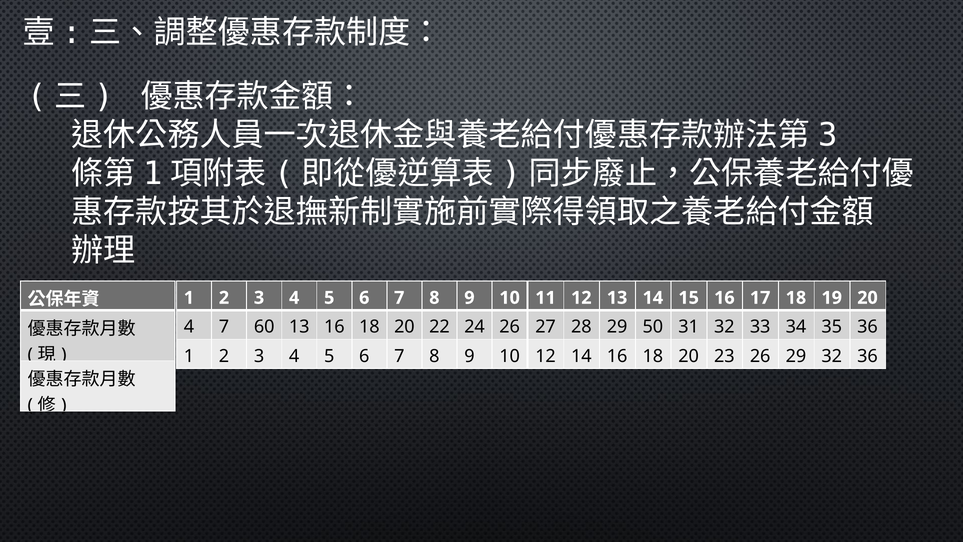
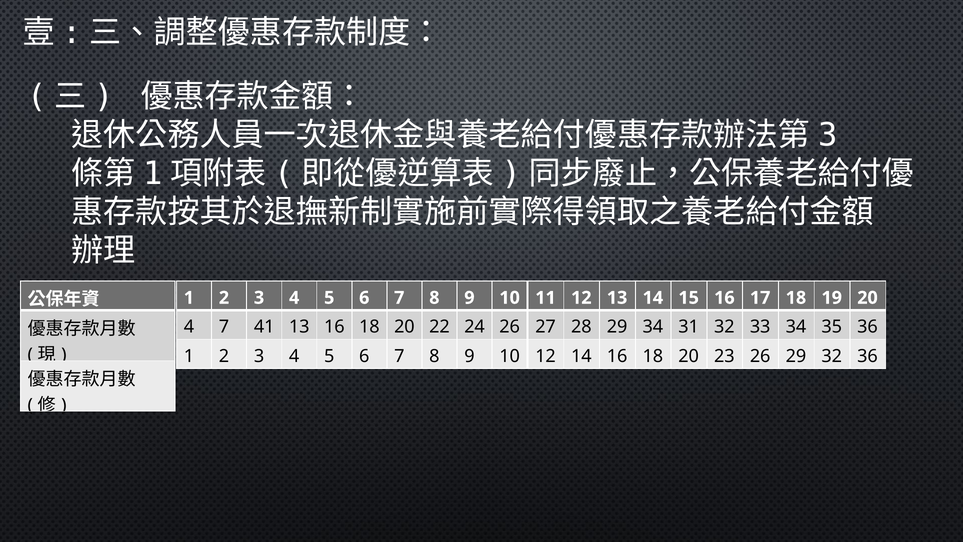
60: 60 -> 41 (264, 327)
29 50: 50 -> 34 (653, 327)
